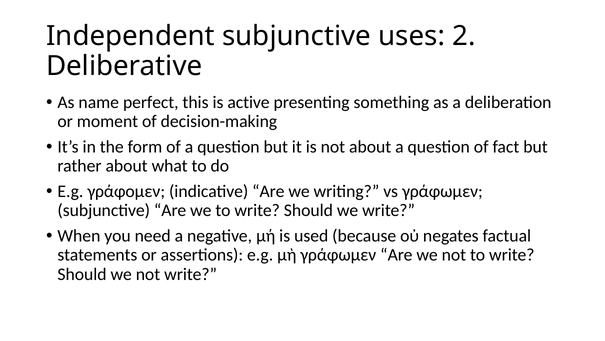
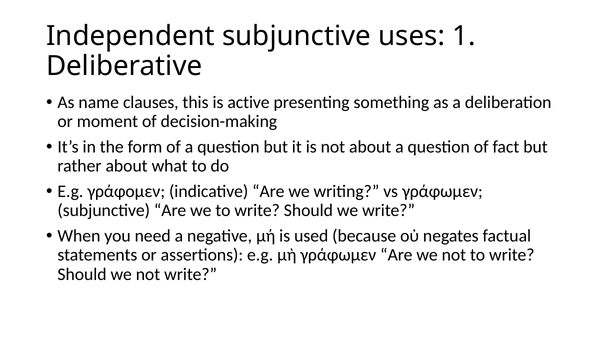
2: 2 -> 1 (464, 36)
perfect: perfect -> clauses (151, 102)
